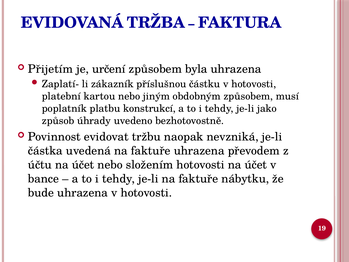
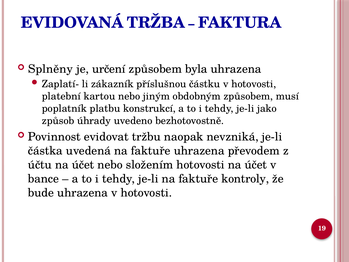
Přijetím: Přijetím -> Splněny (50, 69)
nábytku: nábytku -> kontroly (245, 179)
